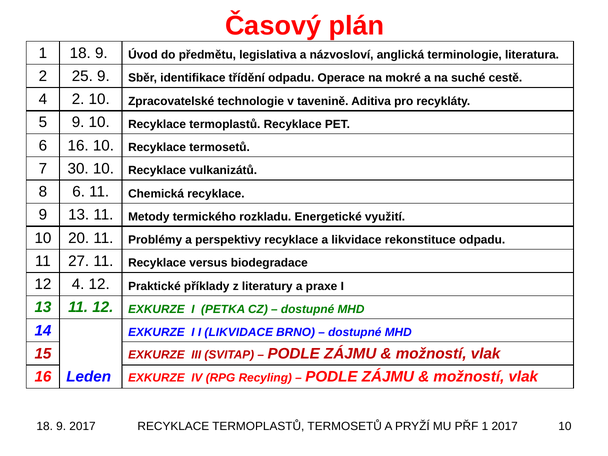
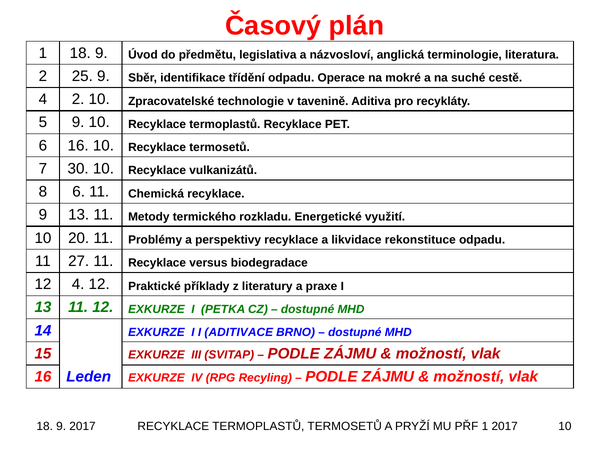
I LIKVIDACE: LIKVIDACE -> ADITIVACE (239, 332)
